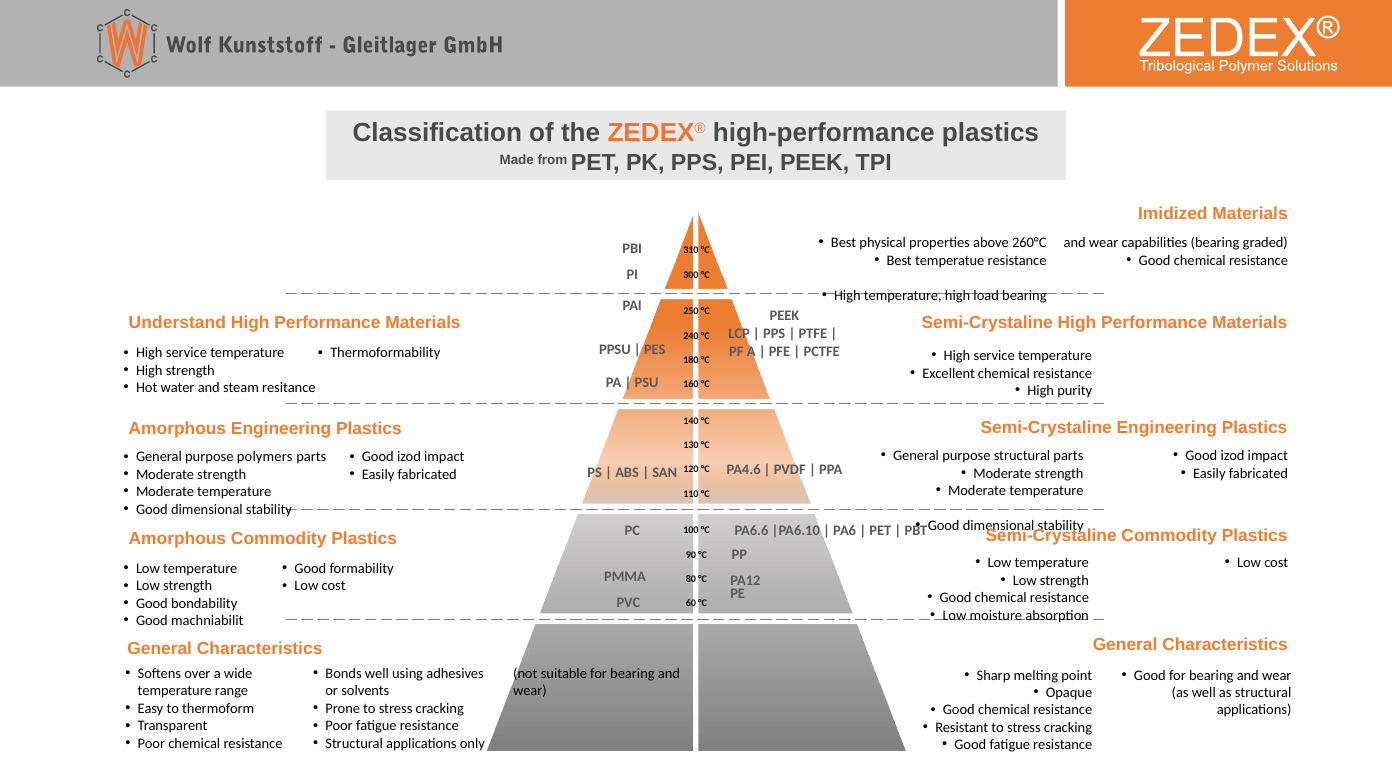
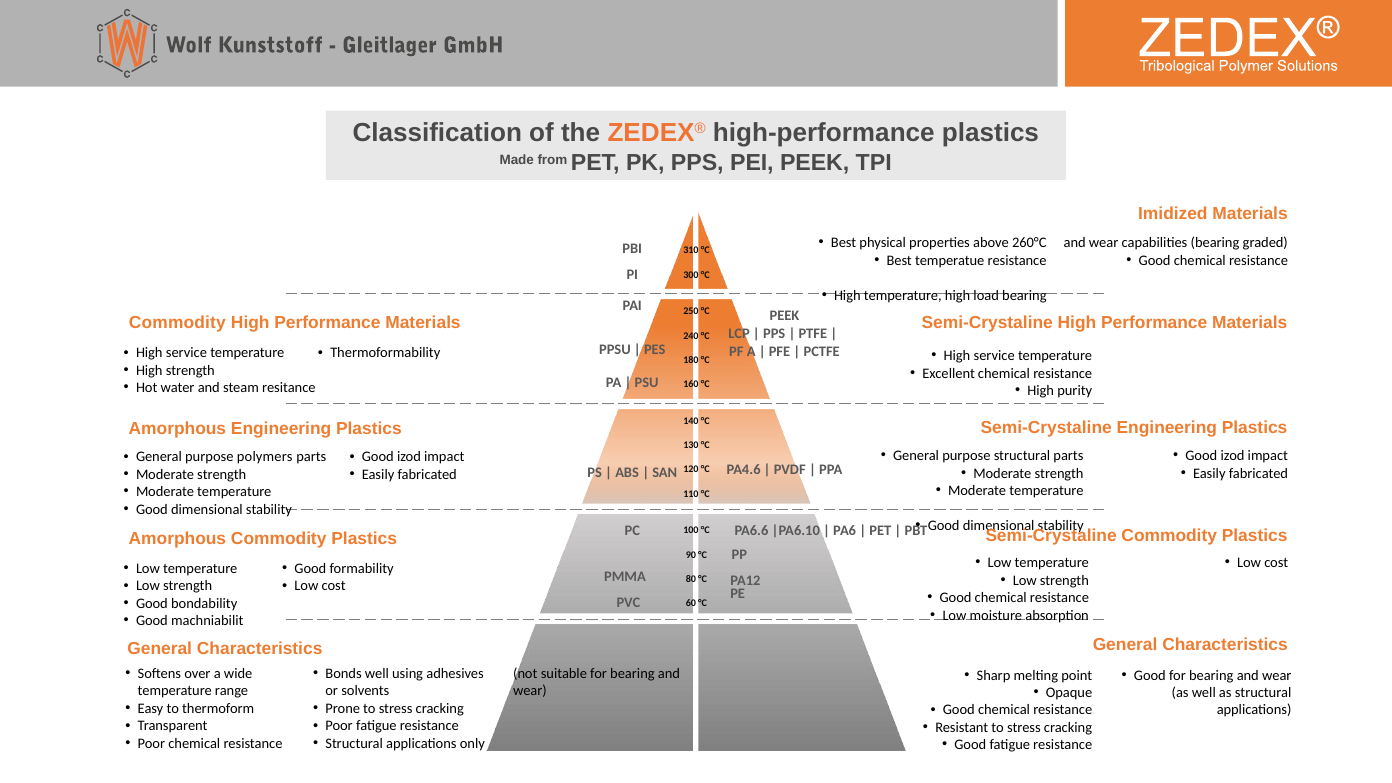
Understand: Understand -> Commodity (177, 323)
